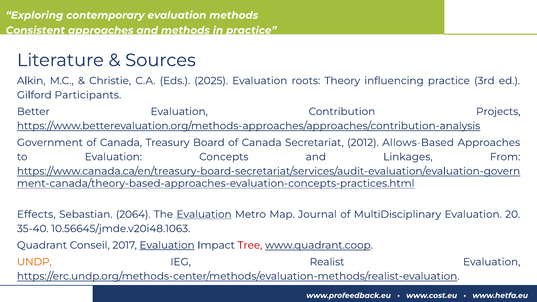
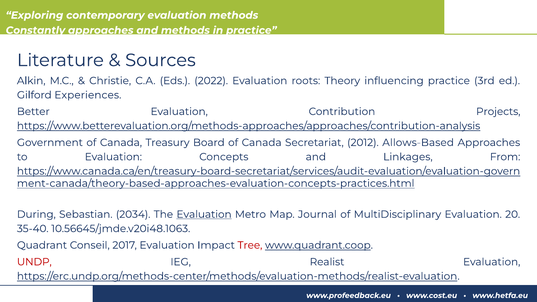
Consistent: Consistent -> Constantly (35, 30)
2025: 2025 -> 2022 (211, 81)
Participants: Participants -> Experiences (88, 95)
Effects: Effects -> During (36, 214)
2064: 2064 -> 2034 (133, 214)
Evaluation underline: present -> none (167, 245)
UNDP colour: orange -> red (34, 262)
